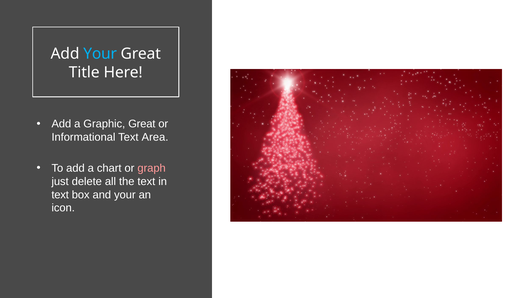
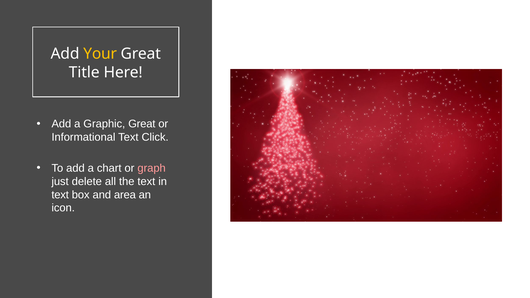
Your colour: light blue -> yellow (100, 54)
Area: Area -> Click (155, 137)
and your: your -> area (125, 195)
